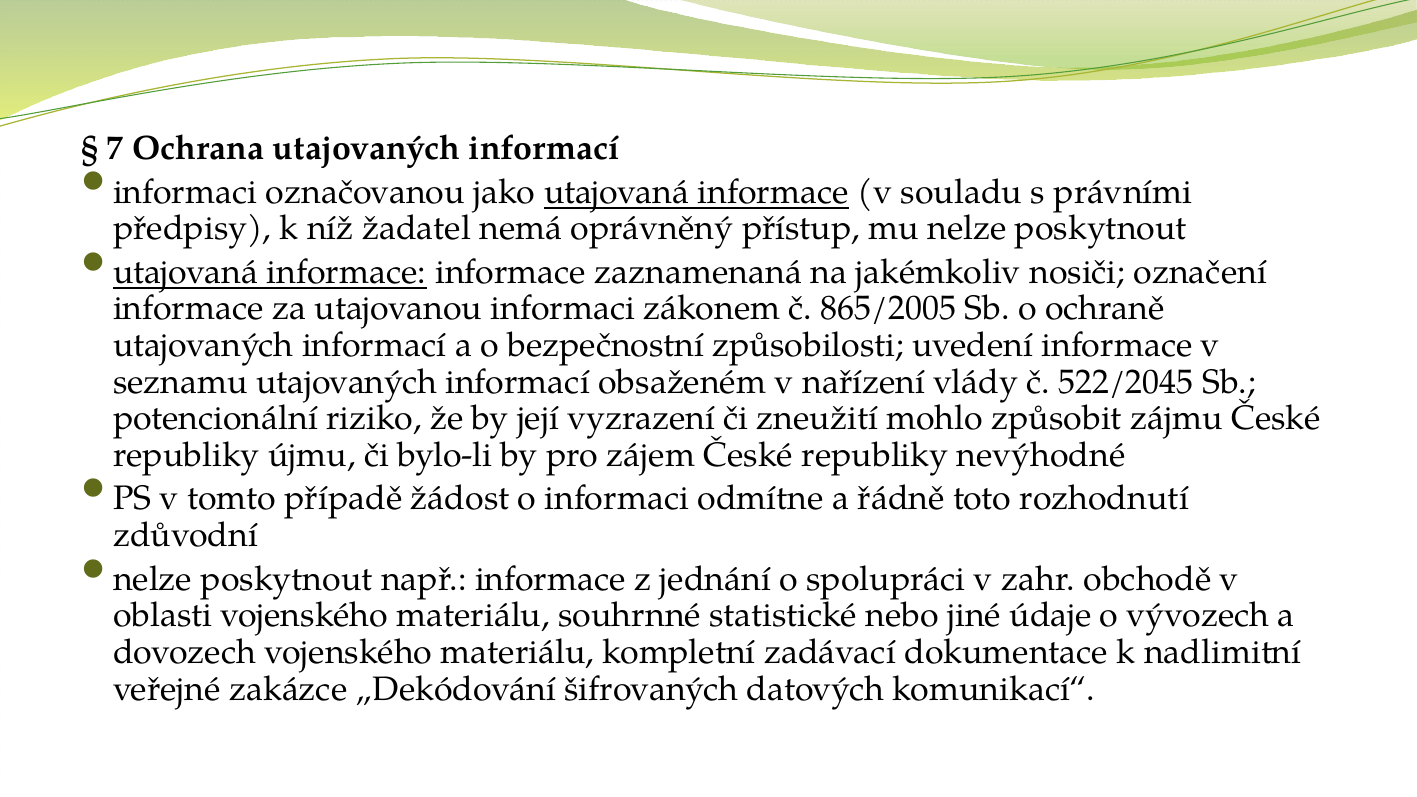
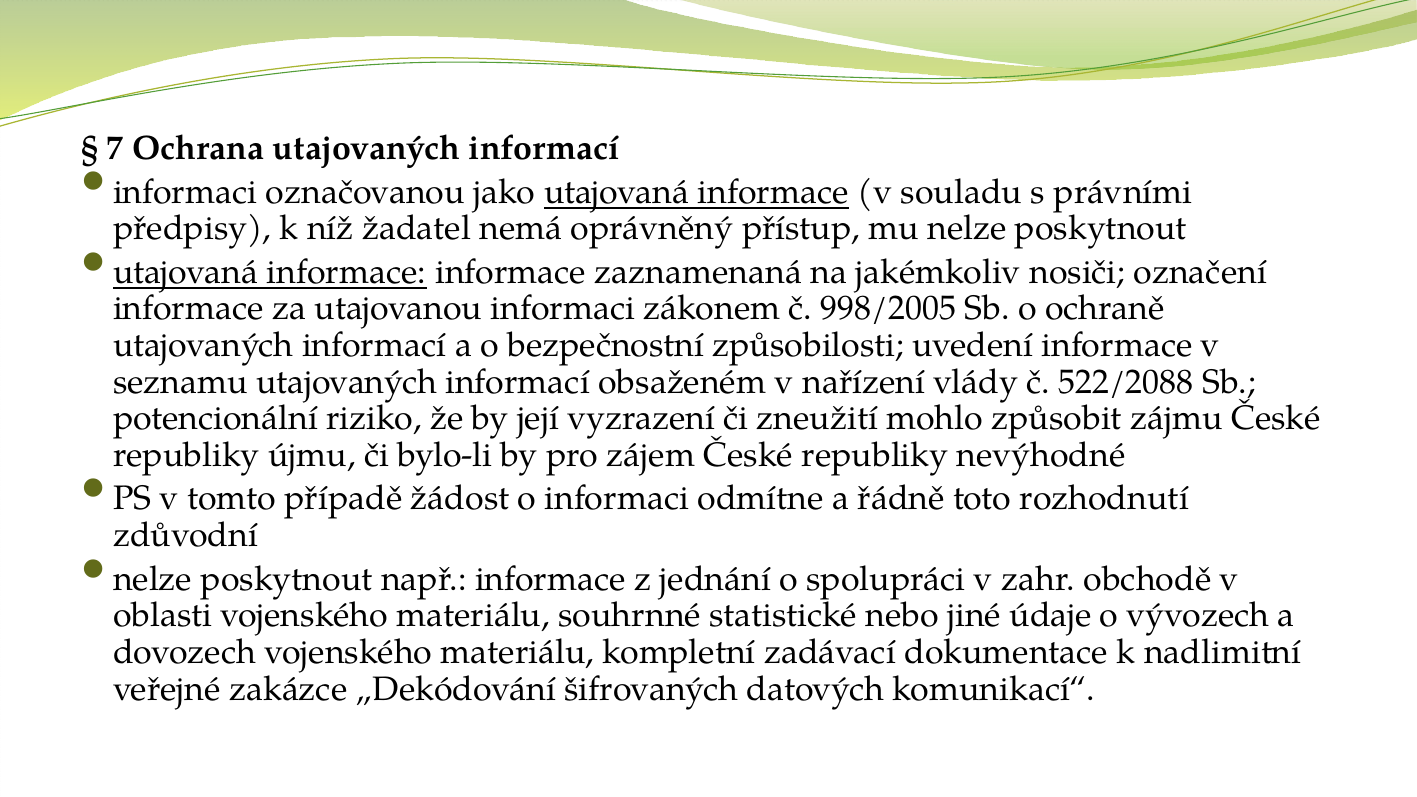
865/2005: 865/2005 -> 998/2005 (888, 309)
522/2045: 522/2045 -> 522/2088 (1126, 382)
